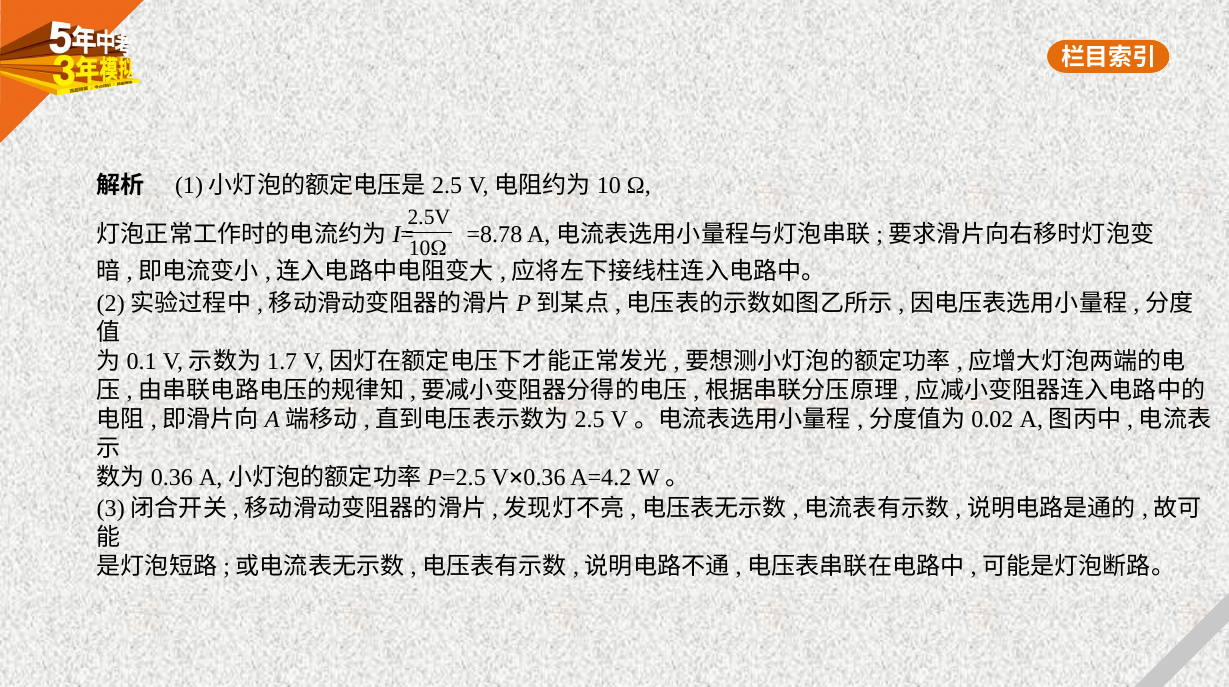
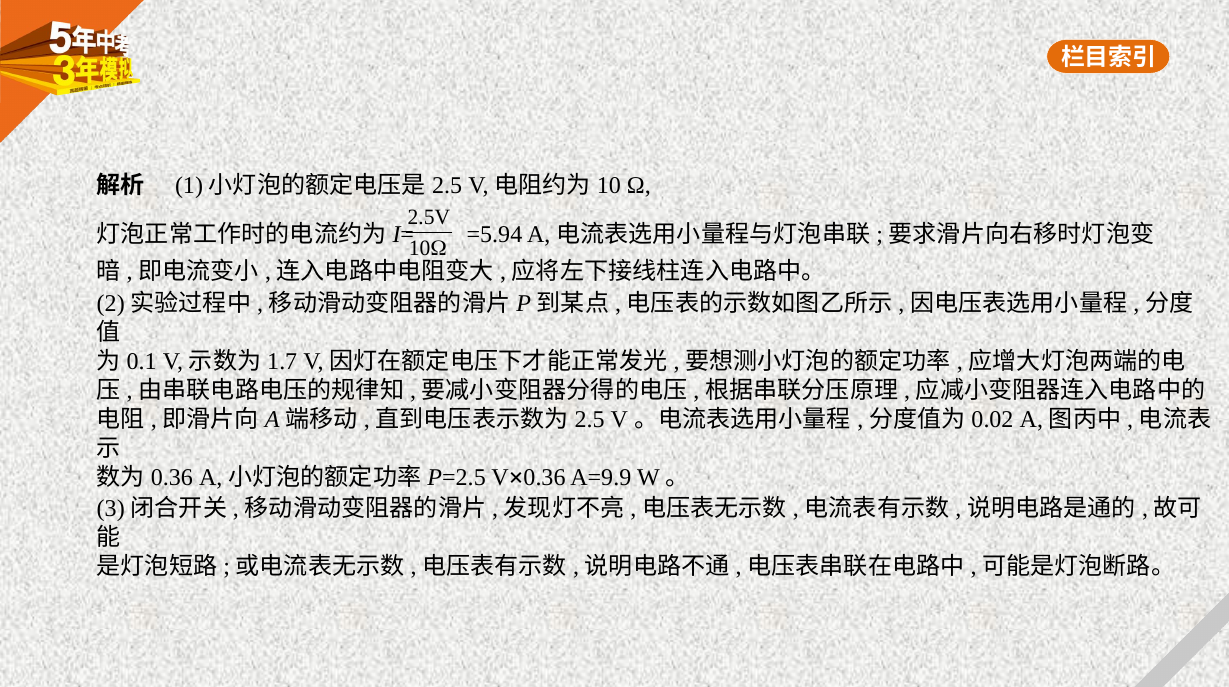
=8.78: =8.78 -> =5.94 (494, 235)
A=4.2: A=4.2 -> A=9.9 (601, 477)
